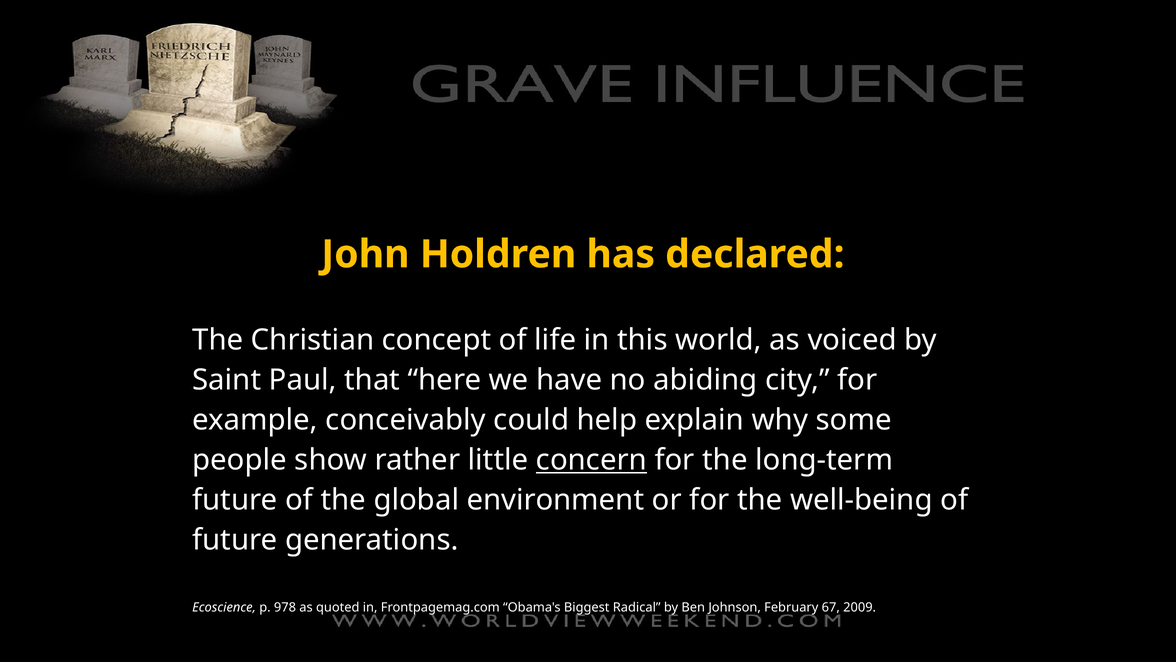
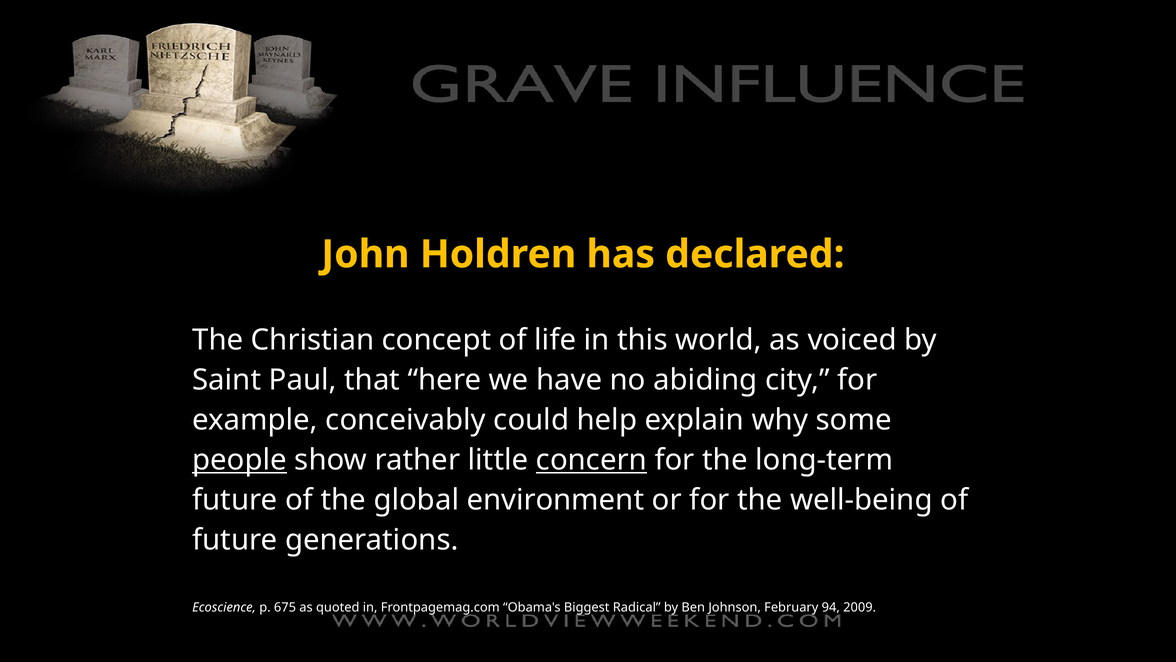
people underline: none -> present (240, 460)
978: 978 -> 675 (285, 607)
67: 67 -> 94 (831, 607)
